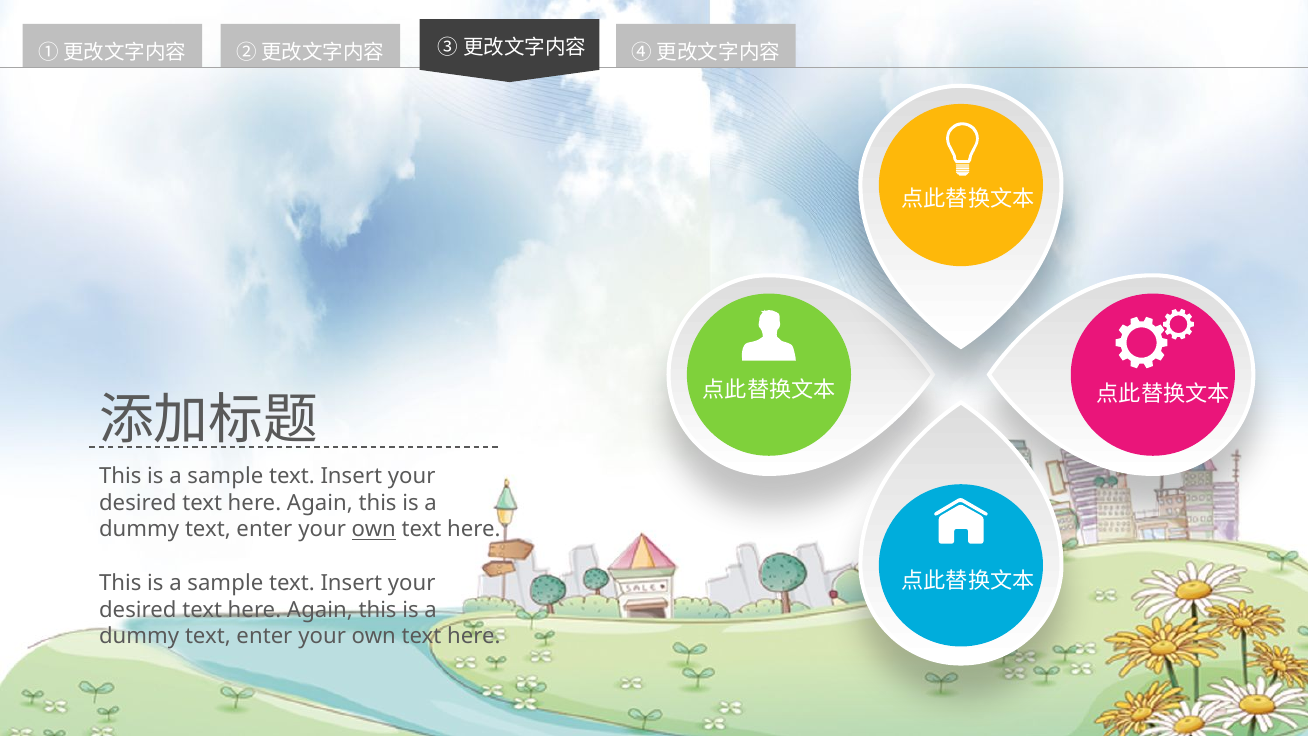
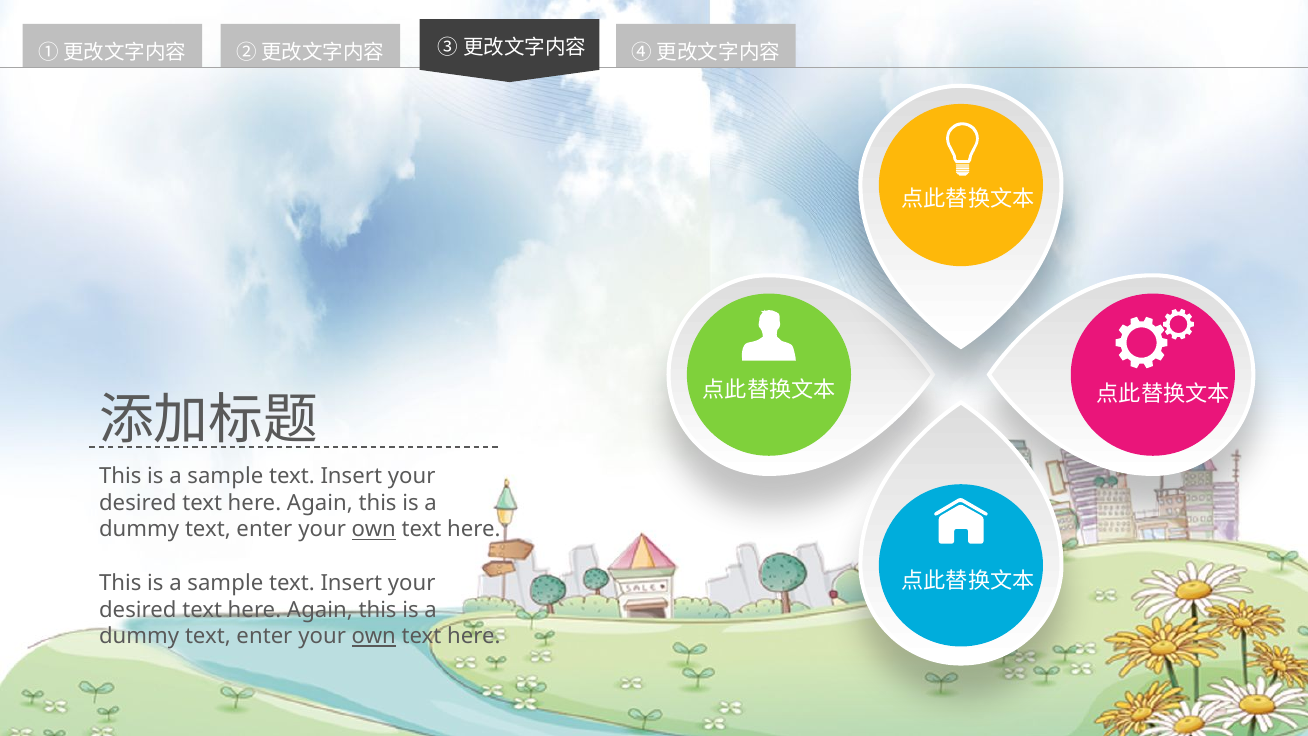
own underline: none -> present (374, 636)
